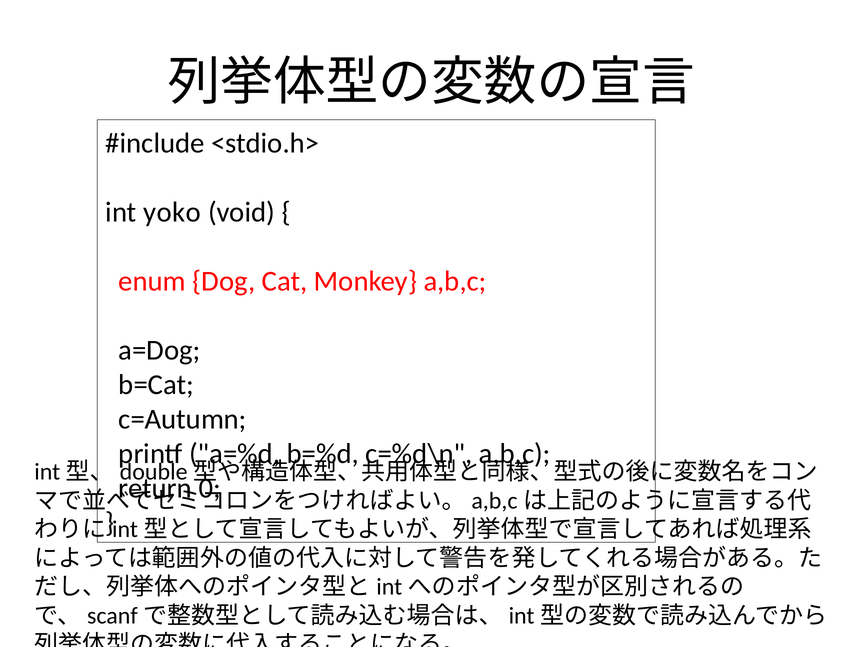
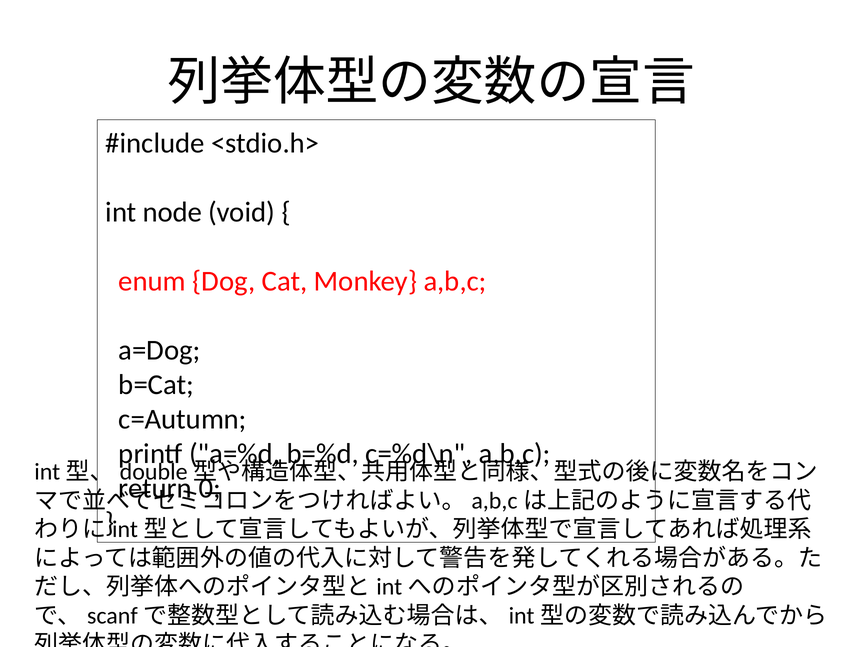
yoko: yoko -> node (172, 212)
